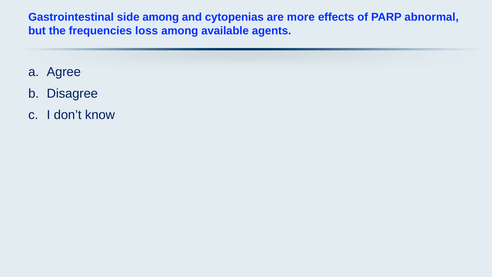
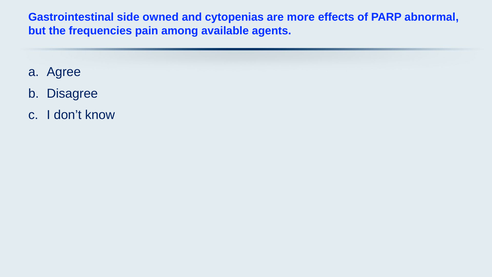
side among: among -> owned (161, 17)
loss: loss -> pain (147, 31)
